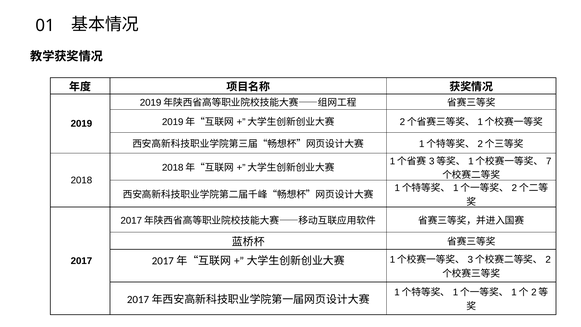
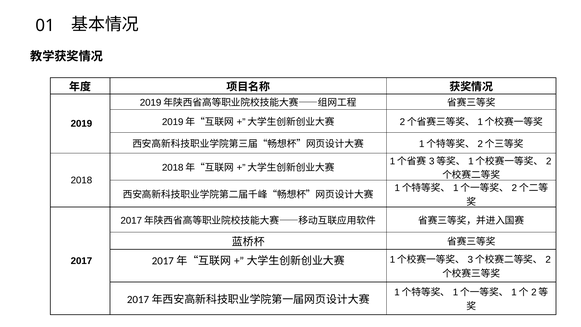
7: 7 -> 2 (549, 161)
